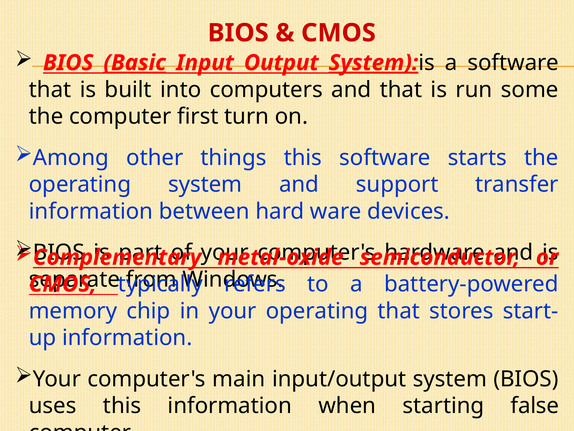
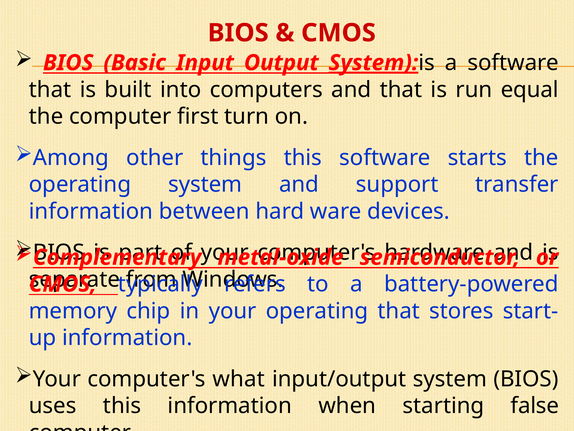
Basic underline: present -> none (135, 63)
some: some -> equal (530, 90)
main: main -> what (239, 379)
